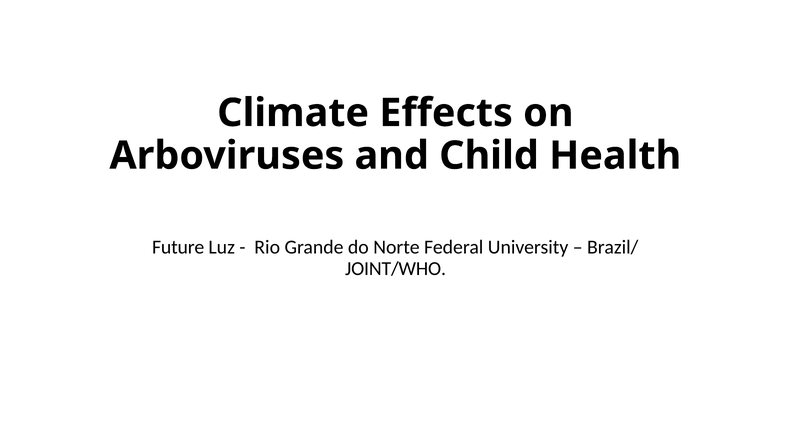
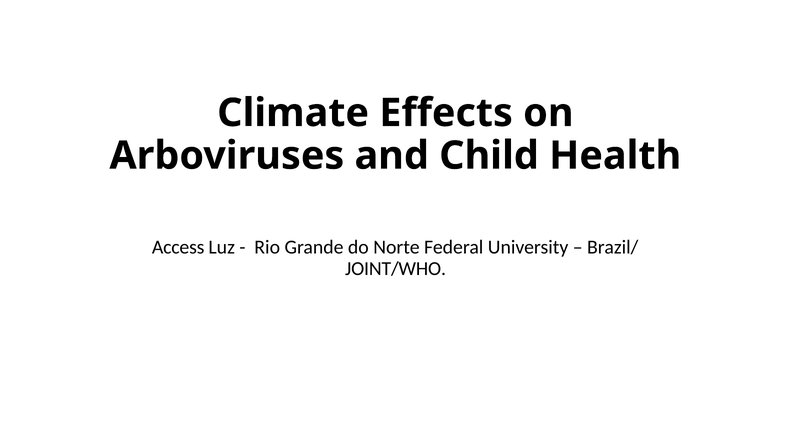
Future: Future -> Access (178, 247)
